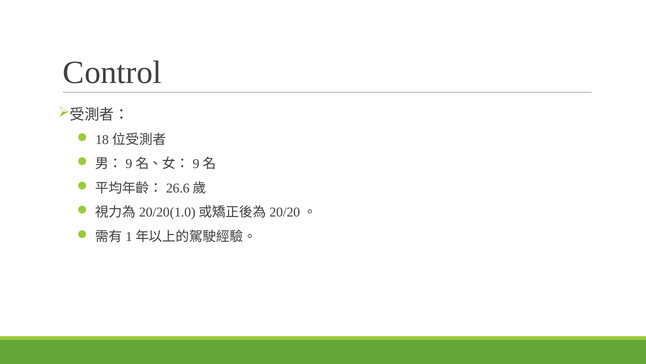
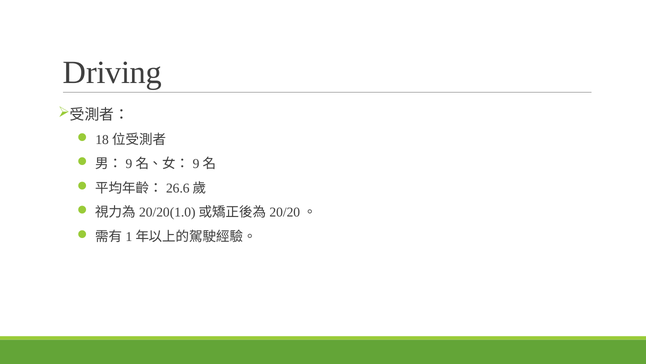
Control: Control -> Driving (112, 72)
